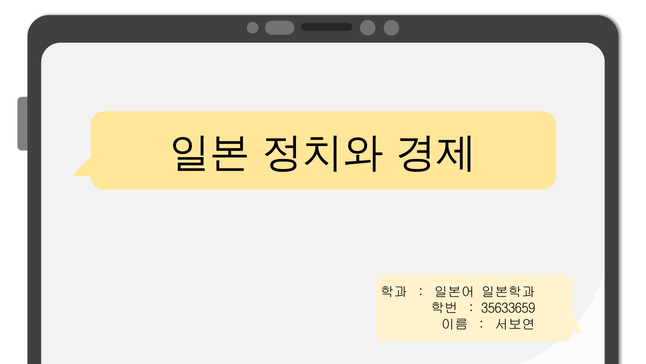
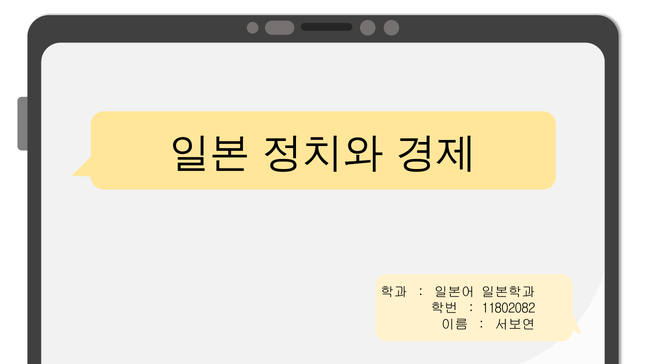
35633659: 35633659 -> 11802082 (508, 308)
